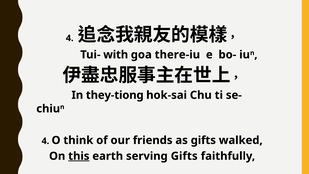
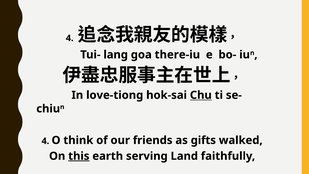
with: with -> lang (116, 55)
they-tiong: they-tiong -> love-tiong (115, 95)
Chu underline: none -> present (201, 95)
serving Gifts: Gifts -> Land (184, 156)
